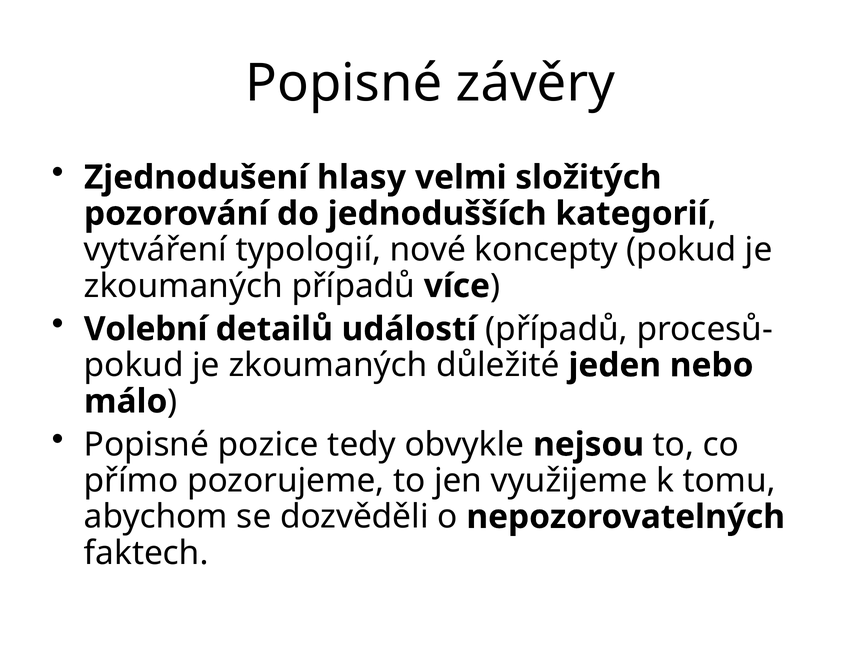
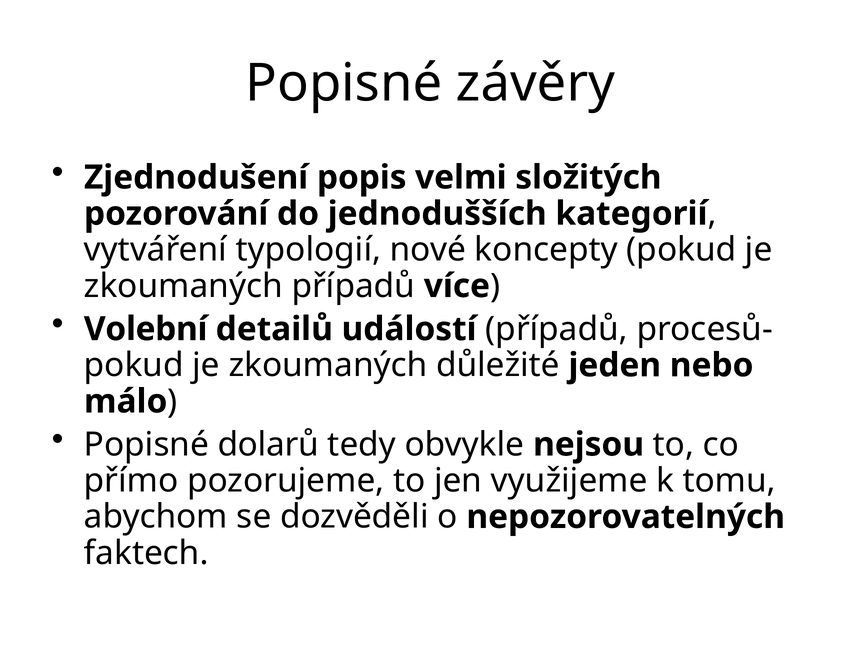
hlasy: hlasy -> popis (362, 177)
pozice: pozice -> dolarů (268, 444)
